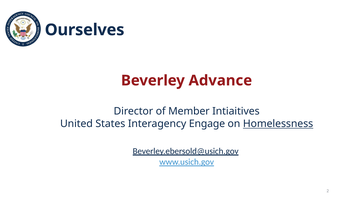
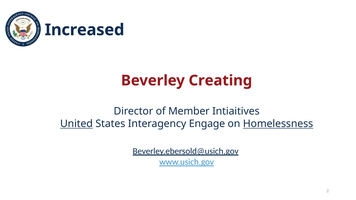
Ourselves: Ourselves -> Increased (85, 30)
Advance: Advance -> Creating (220, 81)
United underline: none -> present (76, 124)
